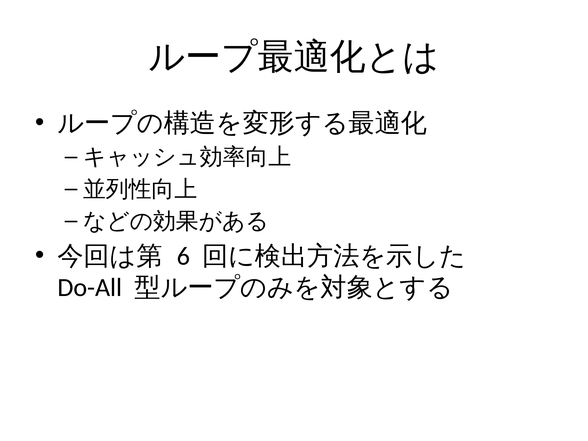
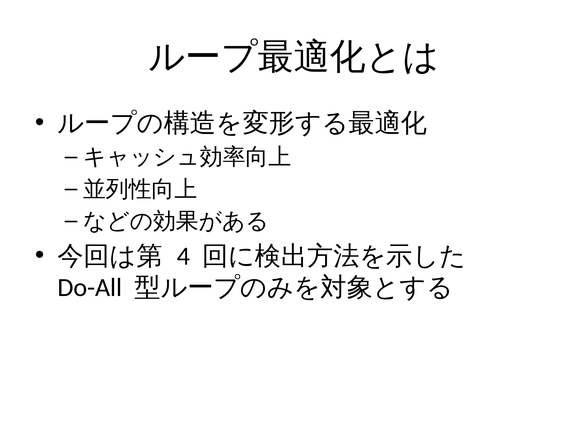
6: 6 -> 4 (183, 256)
